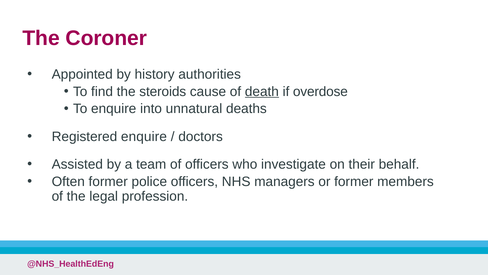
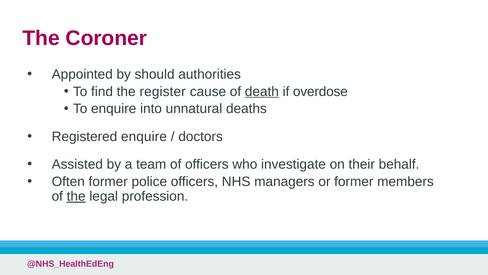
history: history -> should (155, 74)
steroids: steroids -> register (163, 91)
the underline: none -> present (76, 196)
